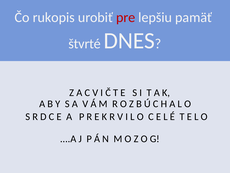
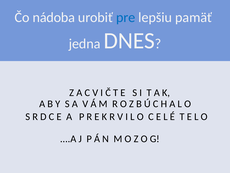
rukopis: rukopis -> nádoba (54, 17)
pre colour: red -> blue (126, 17)
štvrté: štvrté -> jedna (85, 44)
